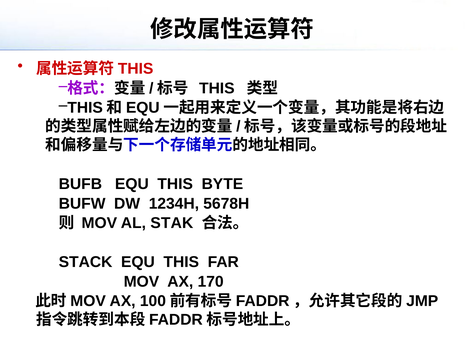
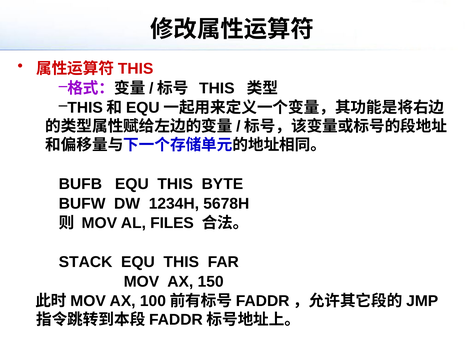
STAK: STAK -> FILES (172, 223)
170: 170 -> 150 (211, 282)
